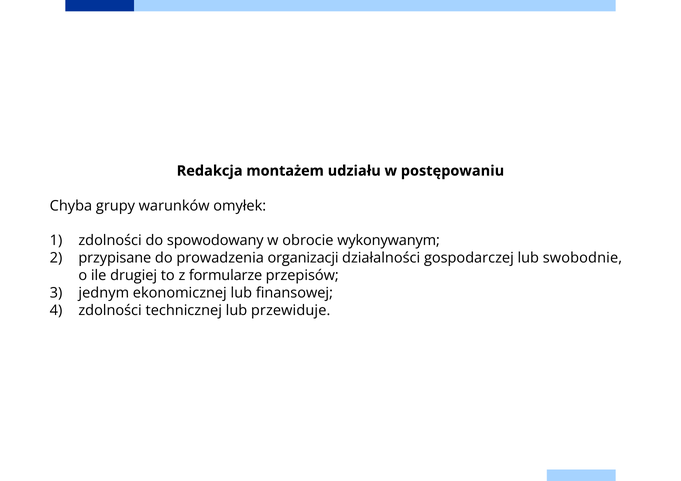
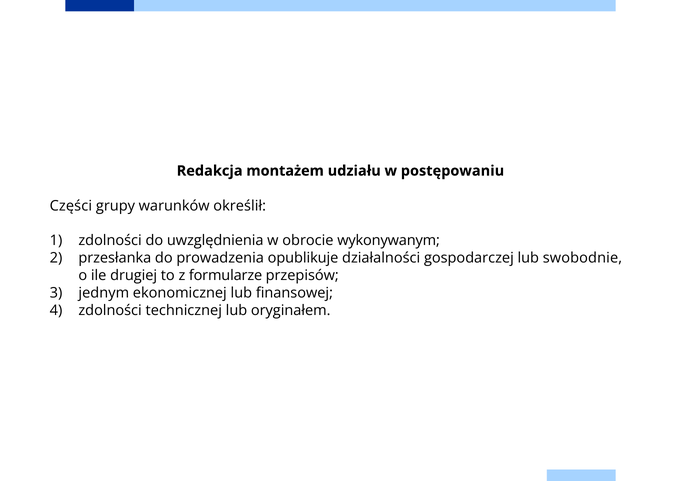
Chyba: Chyba -> Części (71, 206)
omyłek: omyłek -> określił (240, 206)
spowodowany: spowodowany -> uwzględnienia (215, 241)
przypisane: przypisane -> przesłanka (115, 258)
organizacji: organizacji -> opublikuje (303, 258)
przewiduje: przewiduje -> oryginałem (291, 311)
